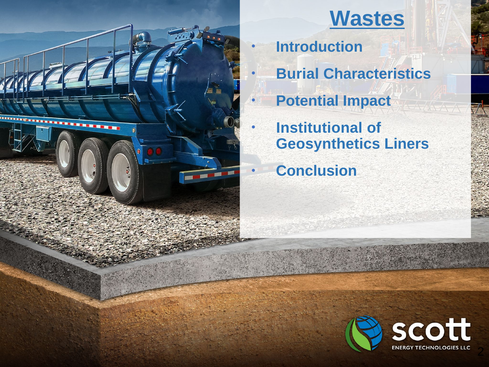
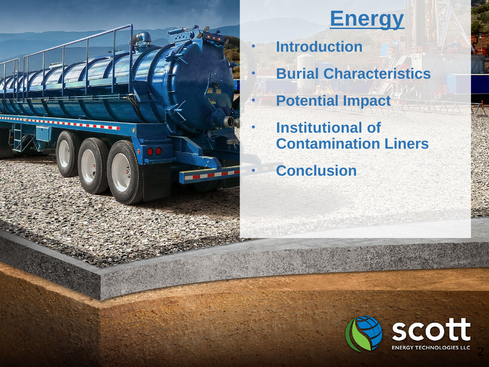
Wastes: Wastes -> Energy (367, 19)
Geosynthetics: Geosynthetics -> Contamination (328, 144)
